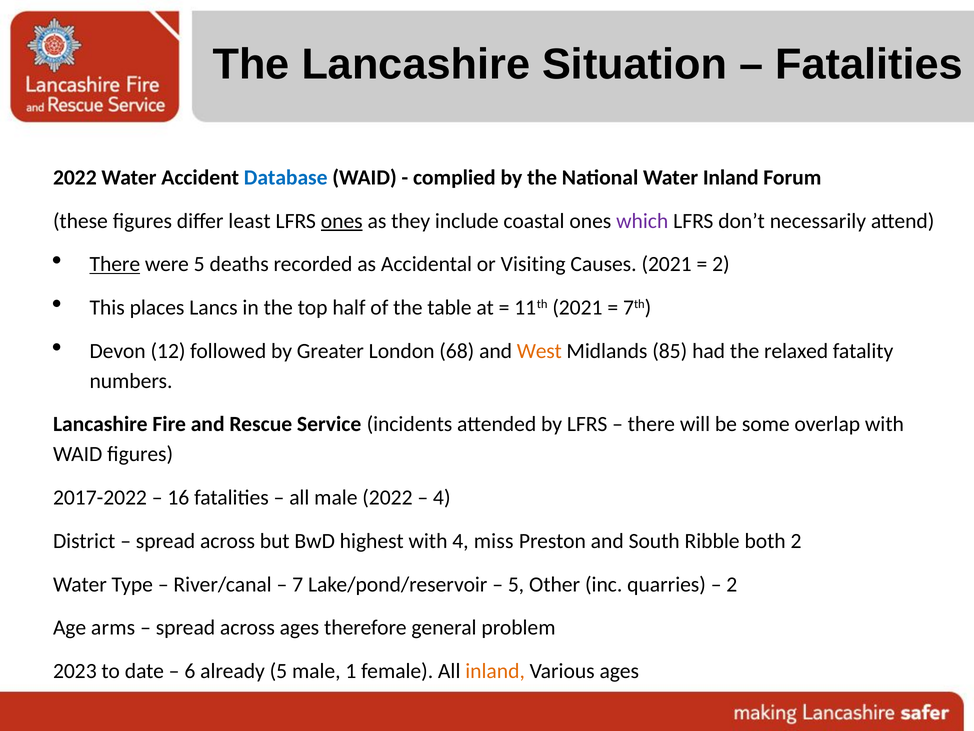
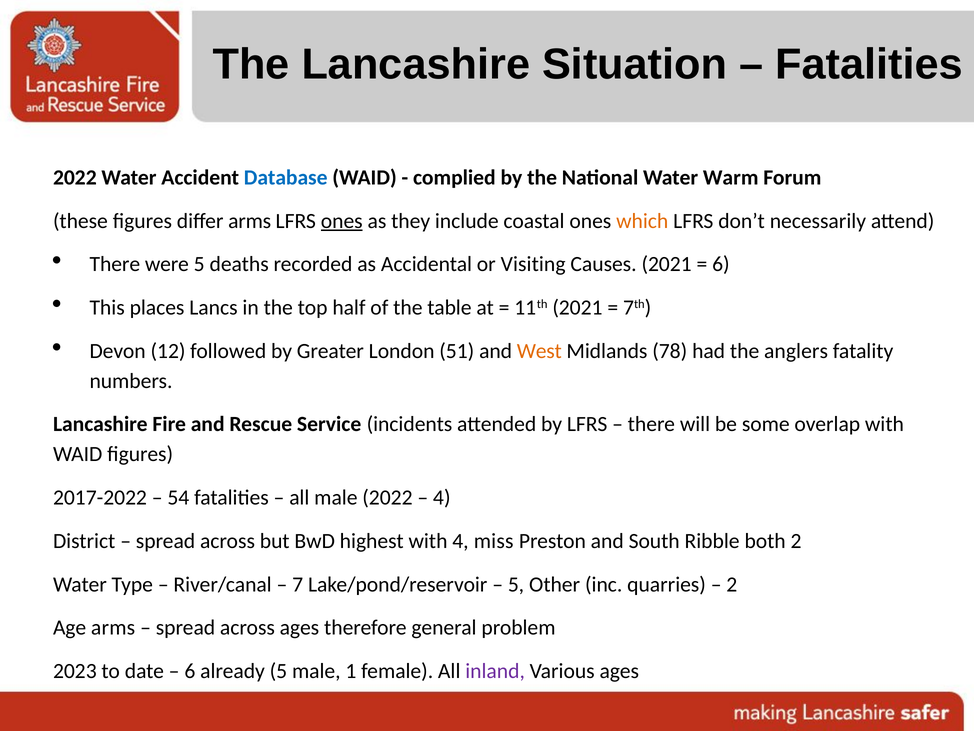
Water Inland: Inland -> Warm (731, 177)
differ least: least -> arms (250, 221)
which colour: purple -> orange (642, 221)
There underline: present -> none (115, 264)
2: 2 -> 6 (721, 264)
68: 68 -> 51 (457, 351)
85: 85 -> 78 (670, 351)
relaxed: relaxed -> anglers (796, 351)
16: 16 -> 54 (178, 497)
inland colour: orange -> purple (495, 671)
